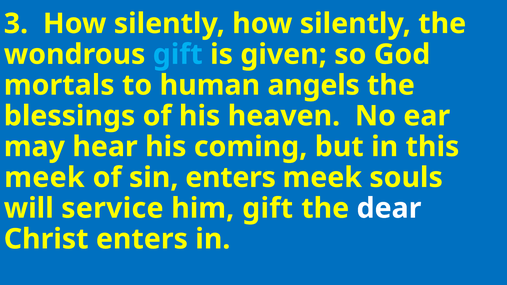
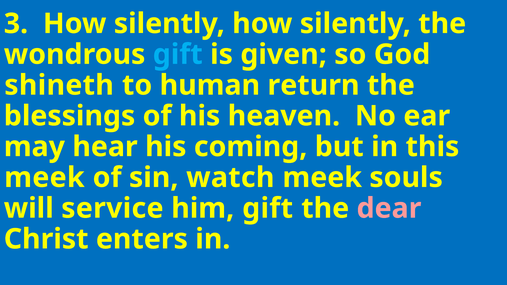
mortals: mortals -> shineth (59, 85)
angels: angels -> return (313, 85)
sin enters: enters -> watch (230, 178)
dear colour: white -> pink (389, 208)
